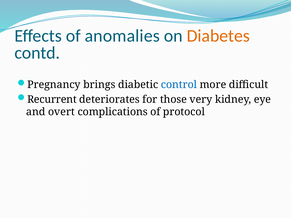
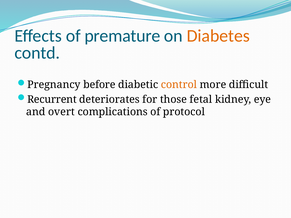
anomalies: anomalies -> premature (122, 36)
brings: brings -> before (99, 85)
control colour: blue -> orange (179, 85)
very: very -> fetal (201, 99)
